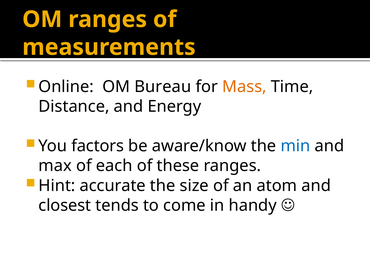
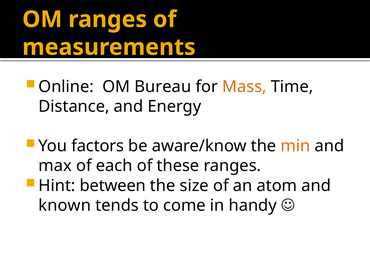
min colour: blue -> orange (295, 146)
accurate: accurate -> between (113, 185)
closest: closest -> known (65, 205)
